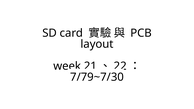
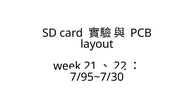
7/79~7/30: 7/79~7/30 -> 7/95~7/30 (97, 77)
